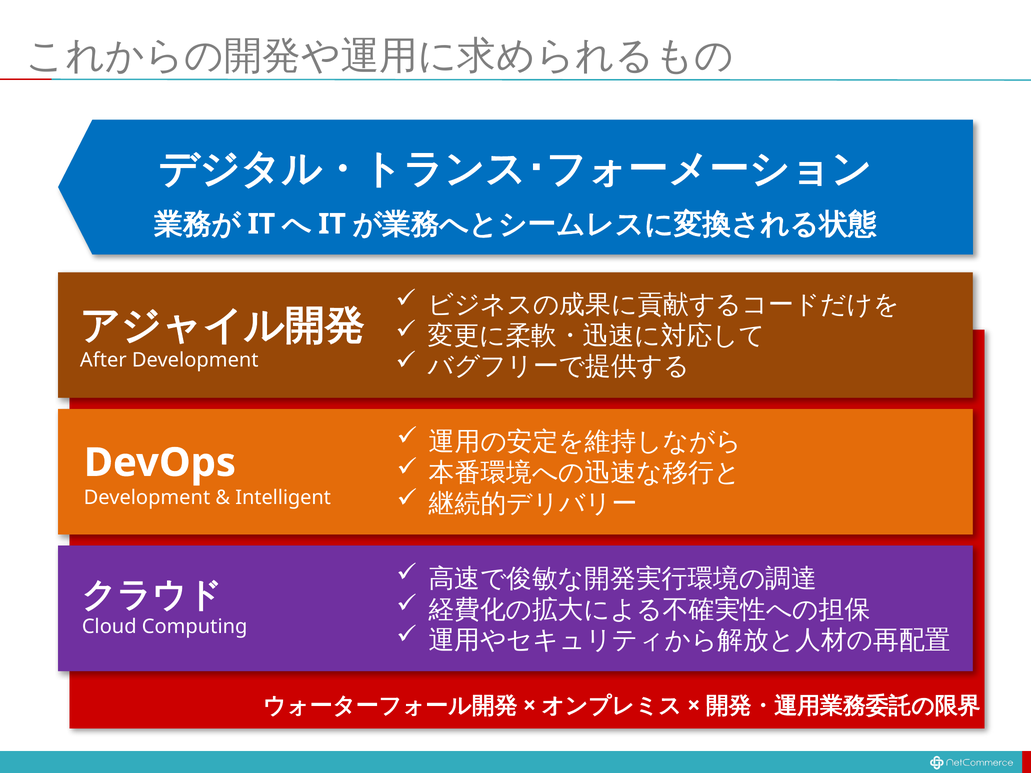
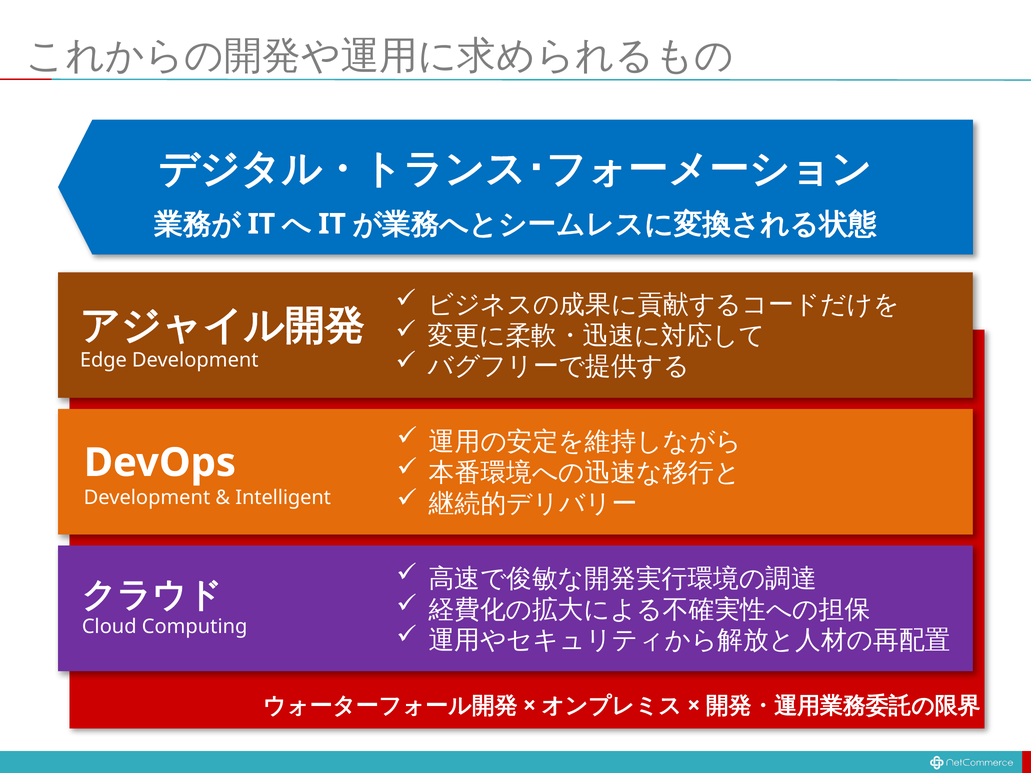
After: After -> Edge (103, 360)
